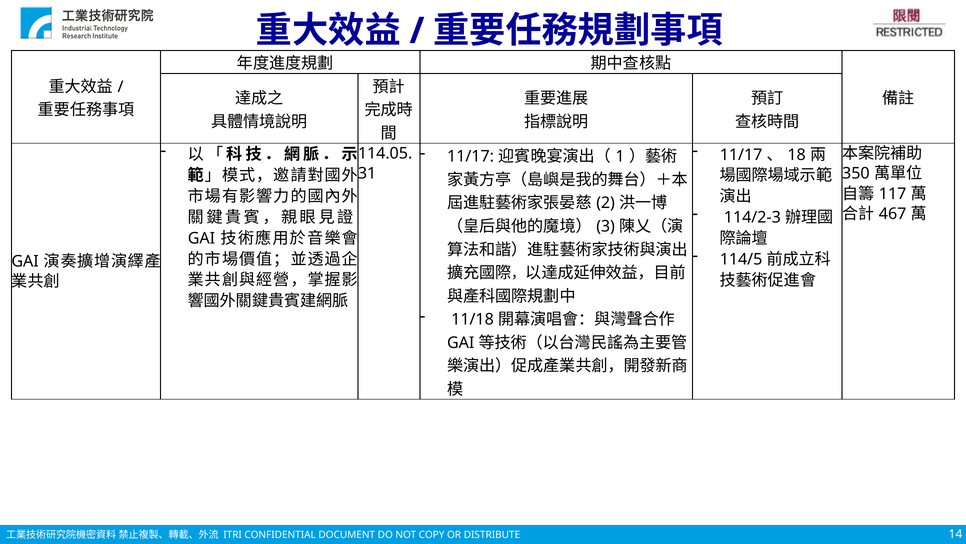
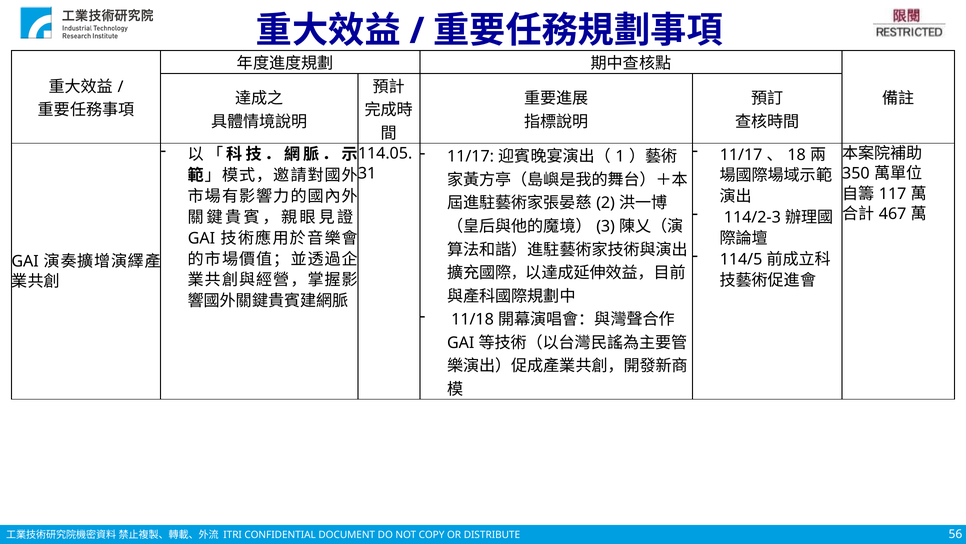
14: 14 -> 56 (955, 534)
